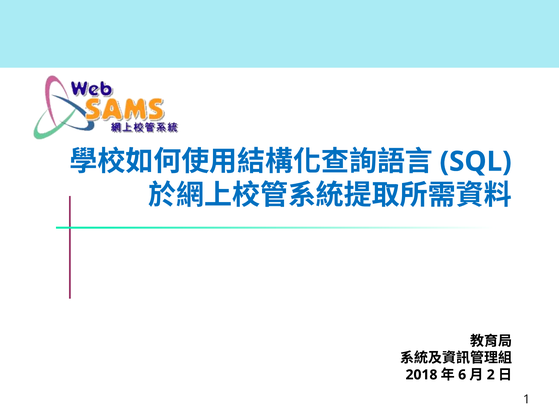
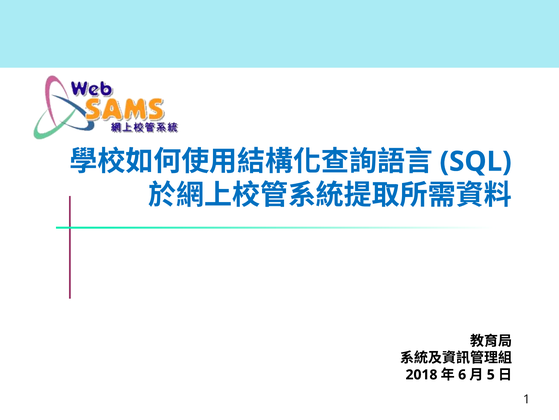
2: 2 -> 5 (491, 374)
